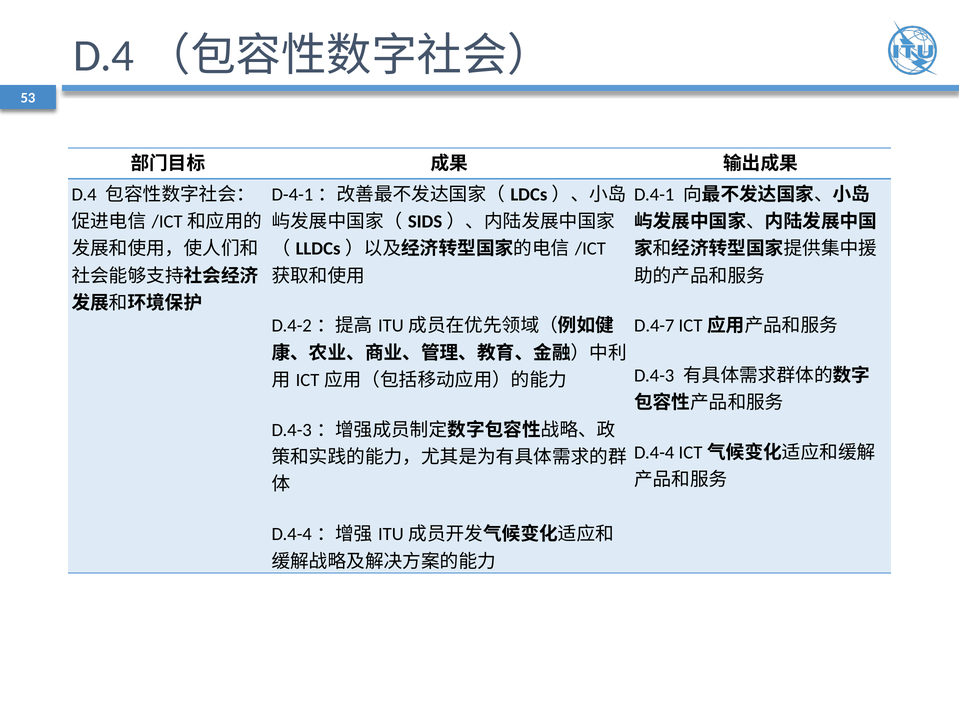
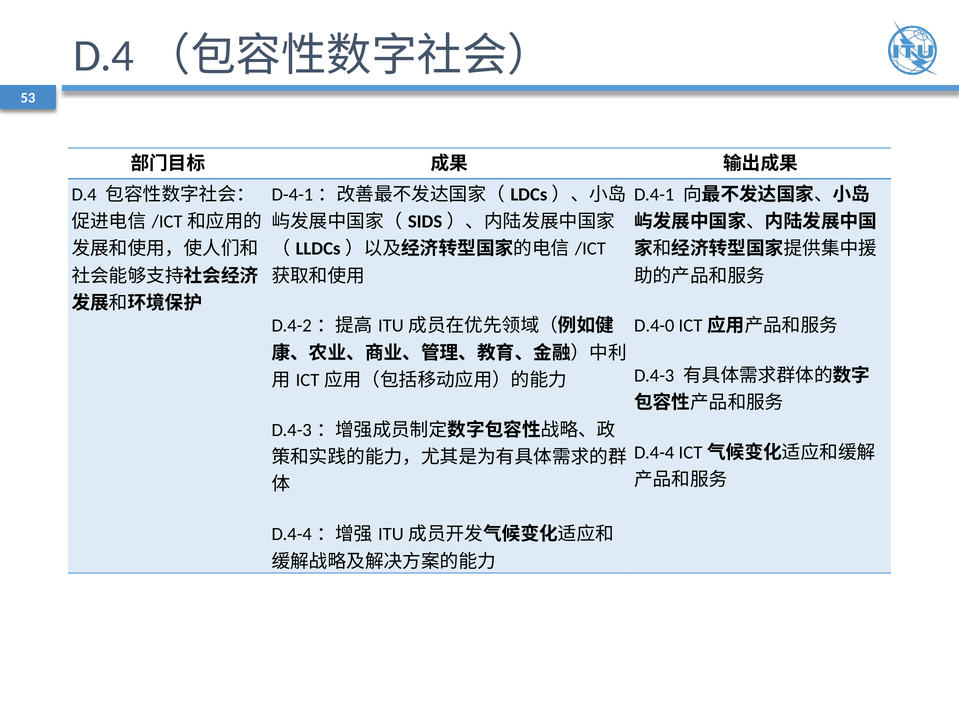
D.4-7: D.4-7 -> D.4-0 (654, 326)
